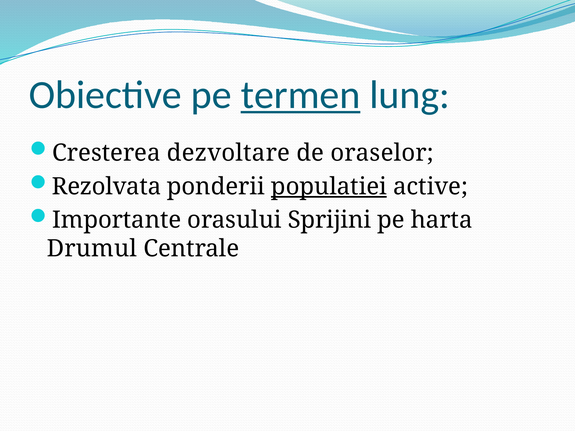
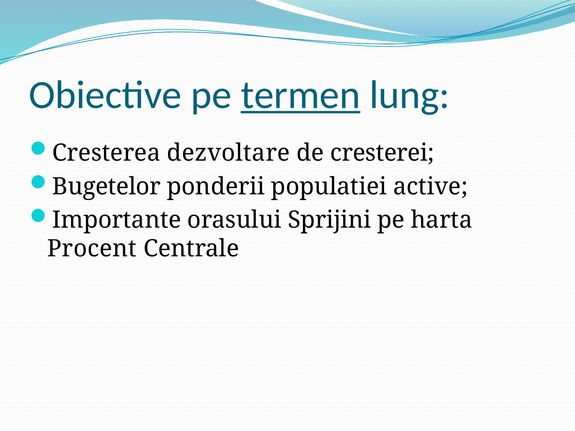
oraselor: oraselor -> cresterei (382, 153)
Rezolvata: Rezolvata -> Bugetelor (107, 187)
populatiei underline: present -> none (329, 187)
Drumul: Drumul -> Procent (92, 249)
